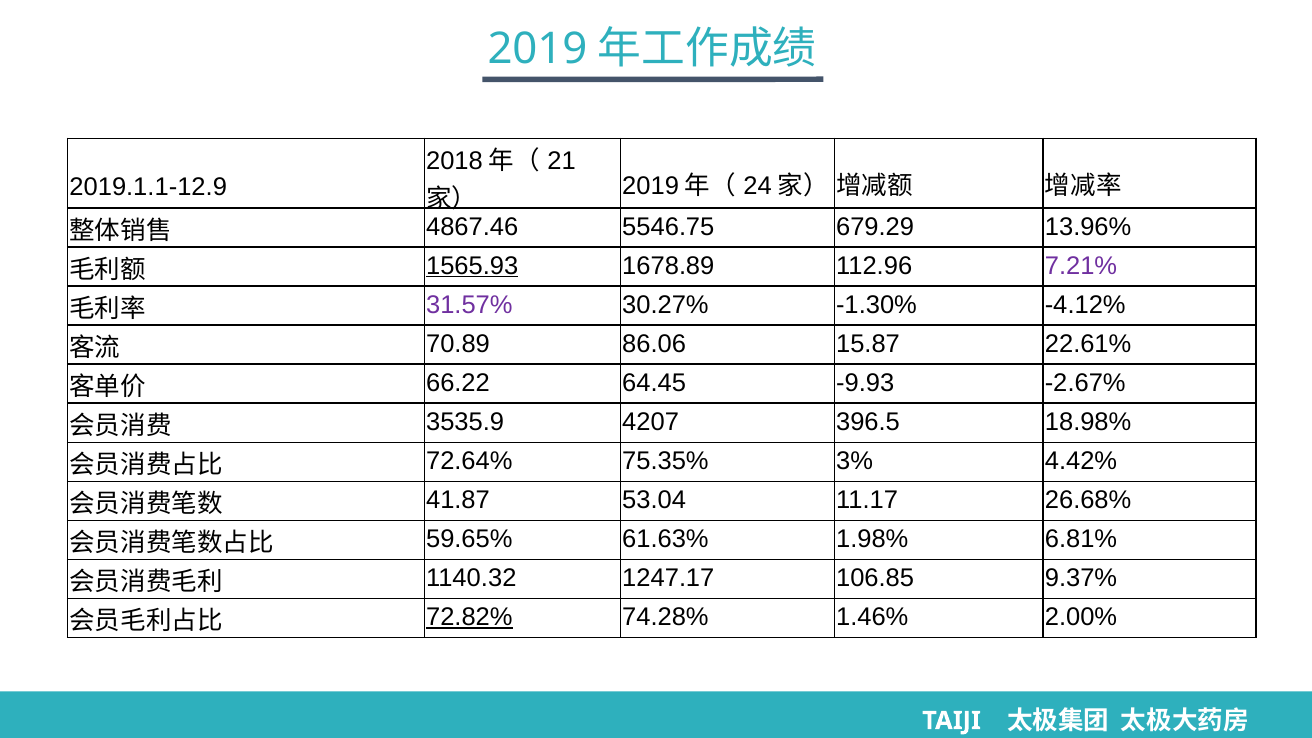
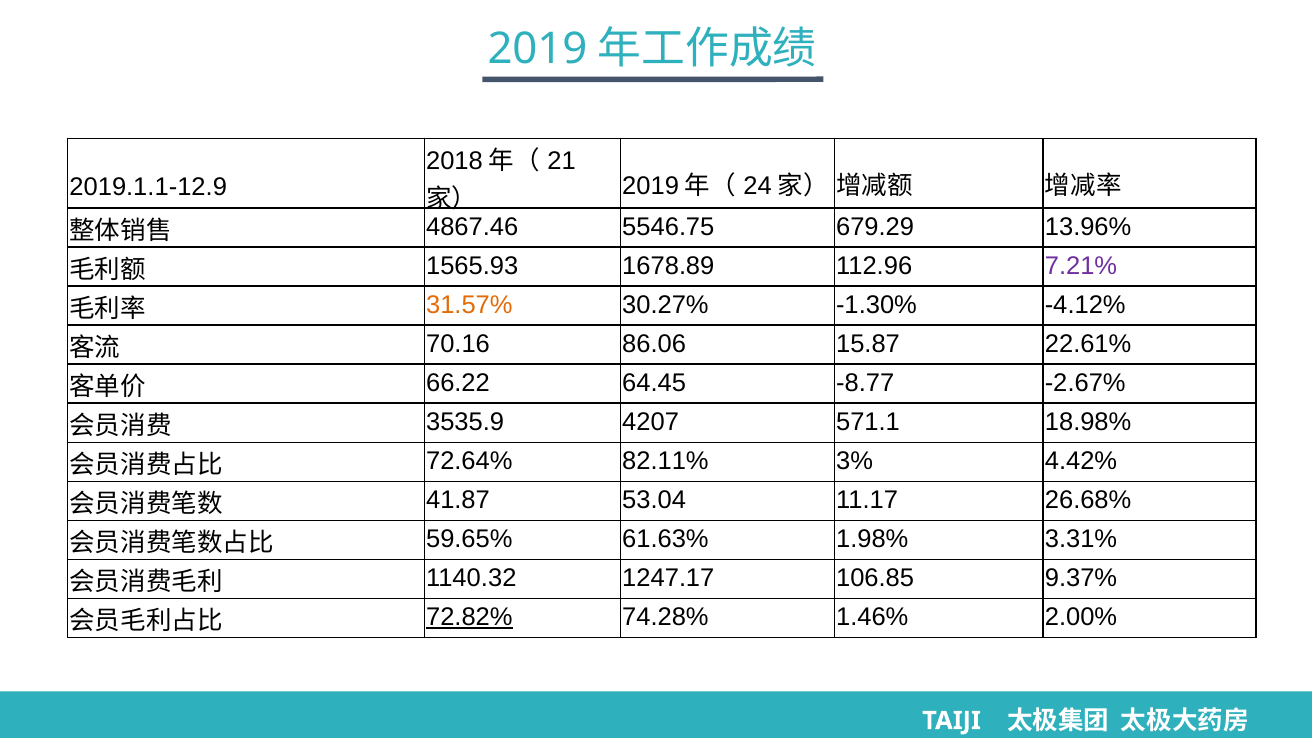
1565.93 underline: present -> none (472, 266)
31.57% colour: purple -> orange (469, 305)
70.89: 70.89 -> 70.16 (458, 344)
-9.93: -9.93 -> -8.77 (865, 383)
396.5: 396.5 -> 571.1 (868, 422)
75.35%: 75.35% -> 82.11% (665, 461)
6.81%: 6.81% -> 3.31% (1081, 539)
